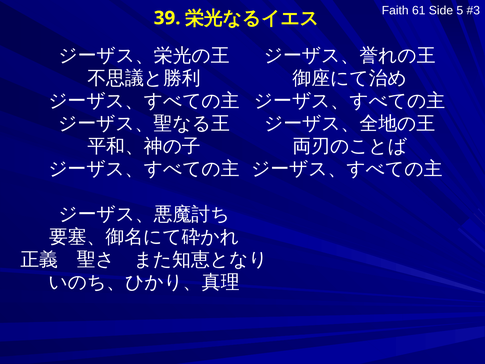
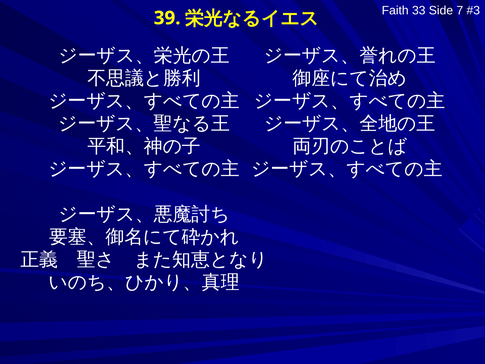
61: 61 -> 33 (419, 11)
5: 5 -> 7 (460, 11)
